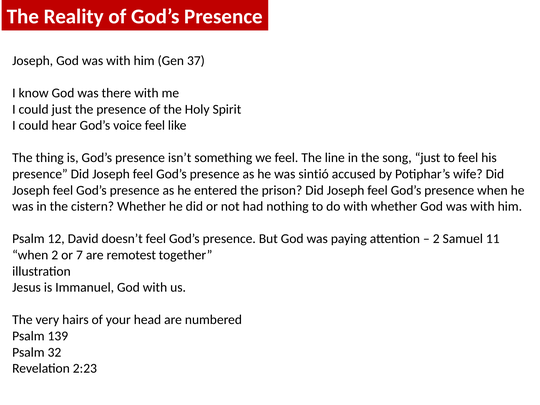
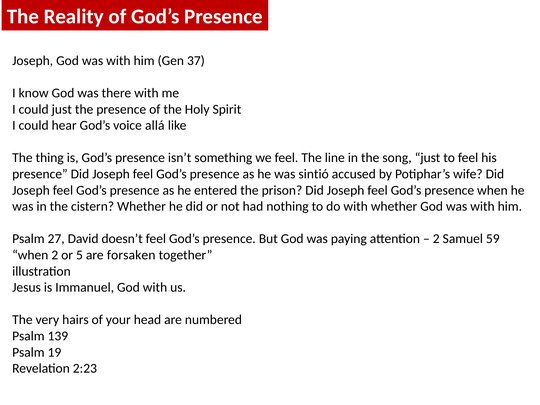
voice feel: feel -> allá (155, 125)
12: 12 -> 27 (56, 239)
11: 11 -> 59 (493, 239)
7: 7 -> 5 (79, 255)
remotest: remotest -> forsaken (131, 255)
32: 32 -> 19 (54, 352)
